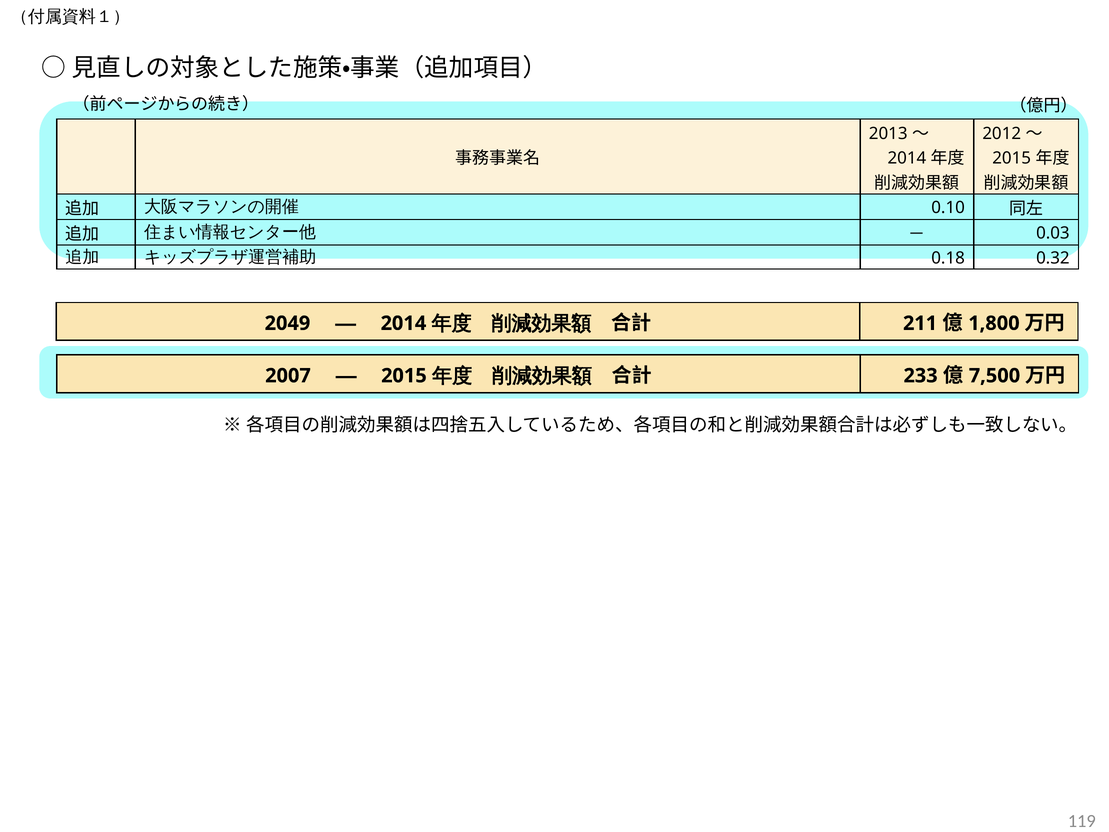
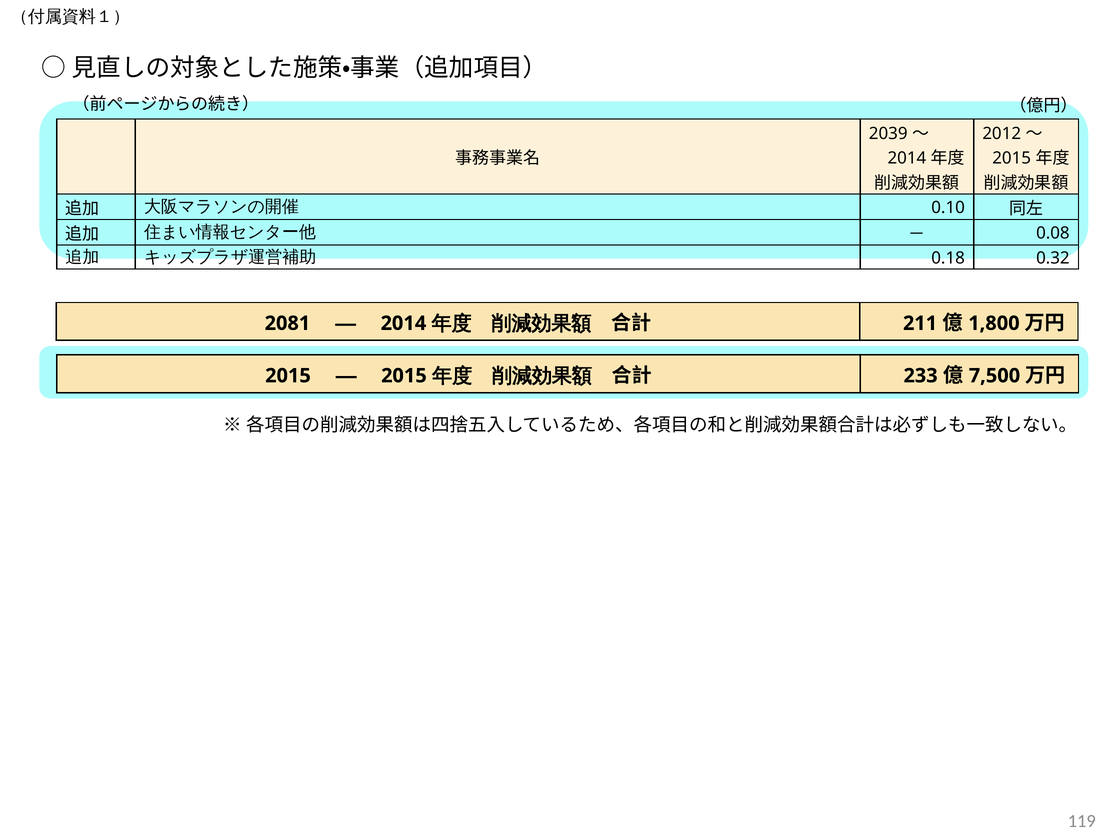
2013: 2013 -> 2039 (888, 134)
0.03: 0.03 -> 0.08 (1053, 233)
2049: 2049 -> 2081 (287, 323)
2007: 2007 -> 2015 (288, 376)
